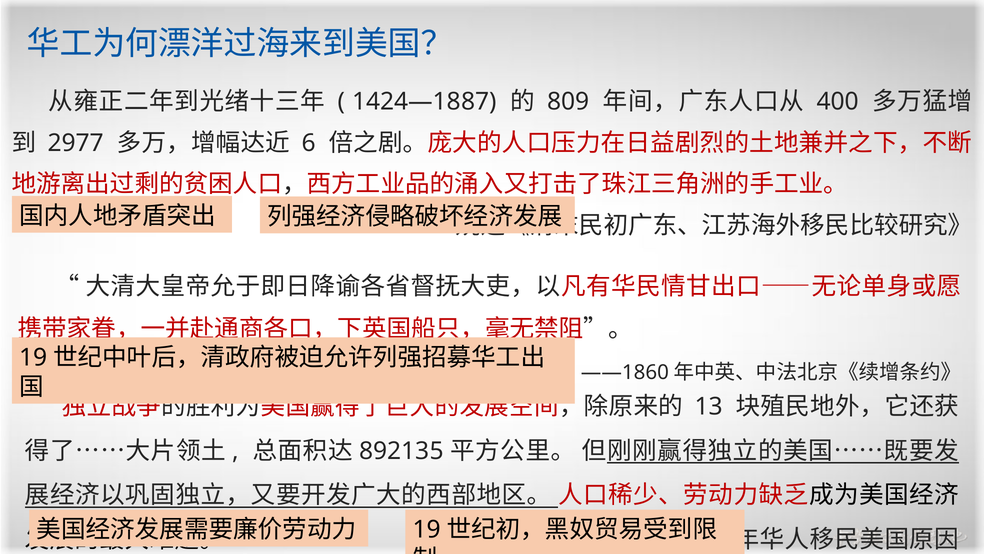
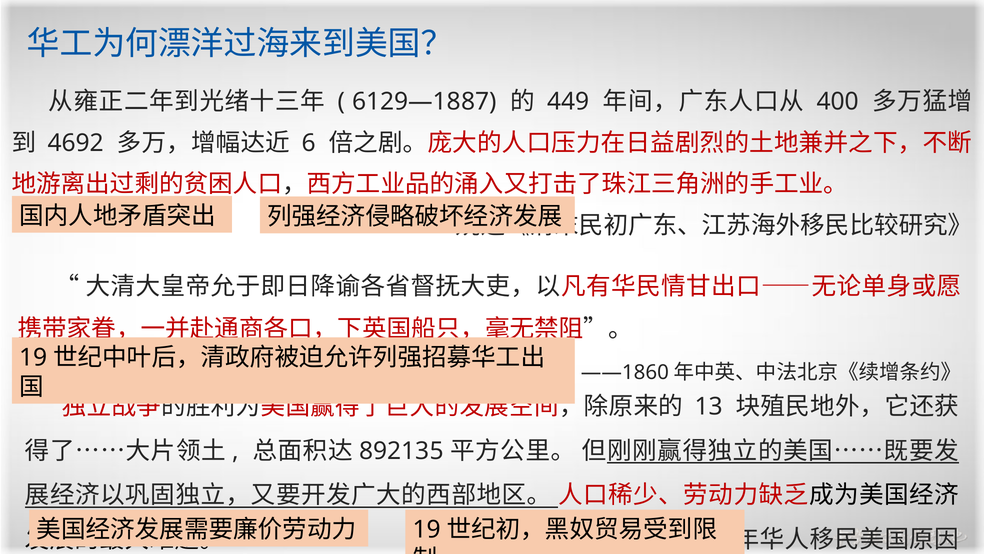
1424—1887: 1424—1887 -> 6129—1887 (424, 101)
809: 809 -> 449 (568, 101)
2977: 2977 -> 4692 (76, 143)
